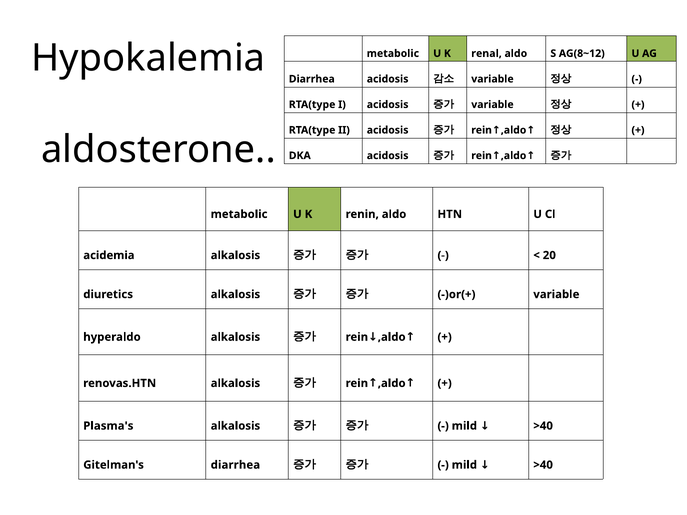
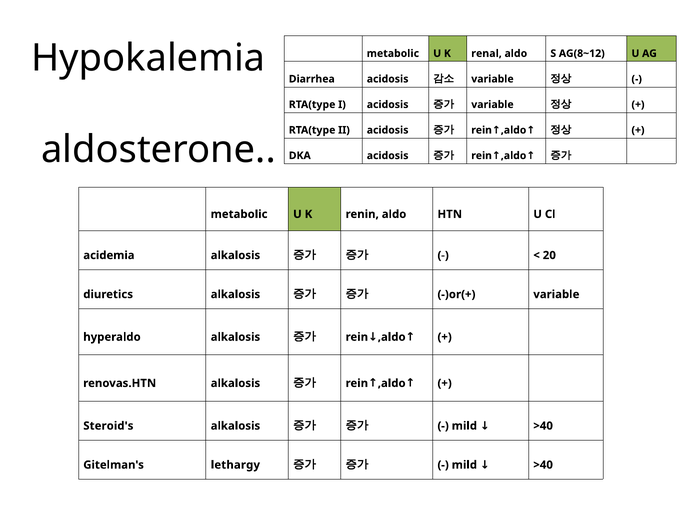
Plasma's: Plasma's -> Steroid's (108, 426)
Gitelman's diarrhea: diarrhea -> lethargy (235, 465)
